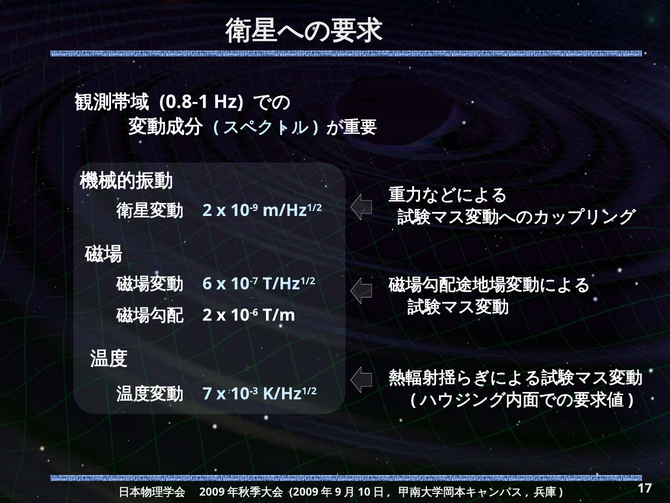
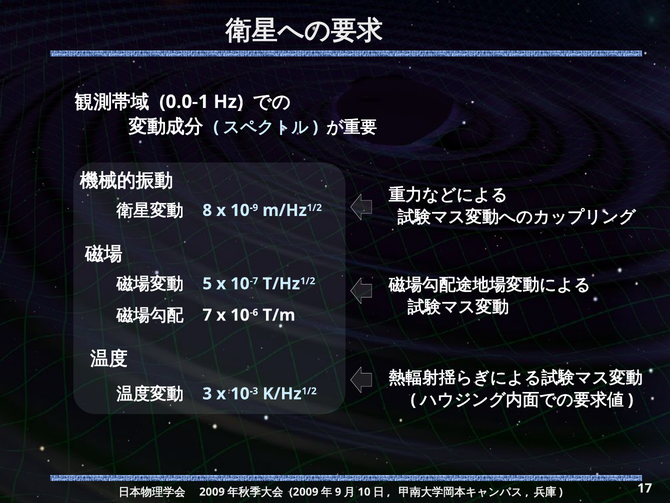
0.8-1: 0.8-1 -> 0.0-1 (184, 102)
2: 2 -> 8 (207, 210)
6: 6 -> 5 (207, 283)
2: 2 -> 7 (207, 315)
7: 7 -> 3 (207, 393)
